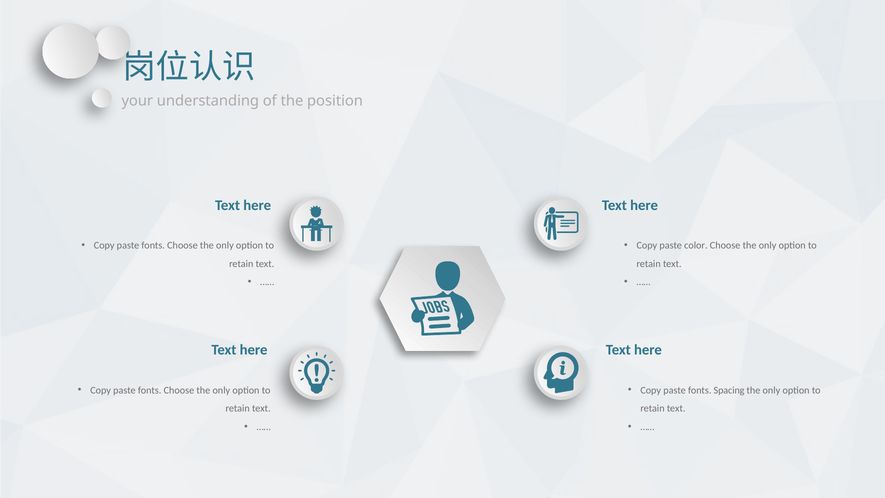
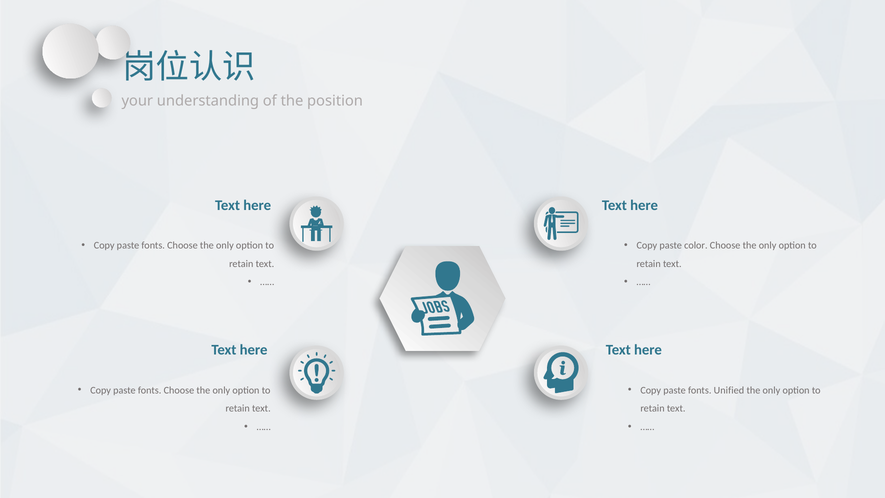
Spacing: Spacing -> Unified (729, 390)
